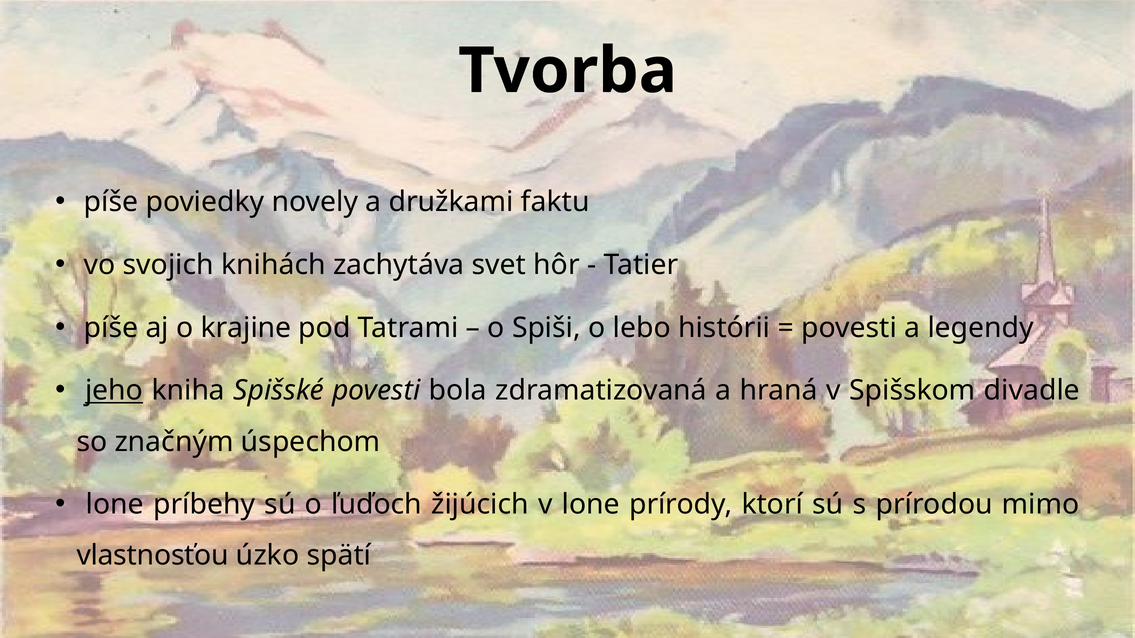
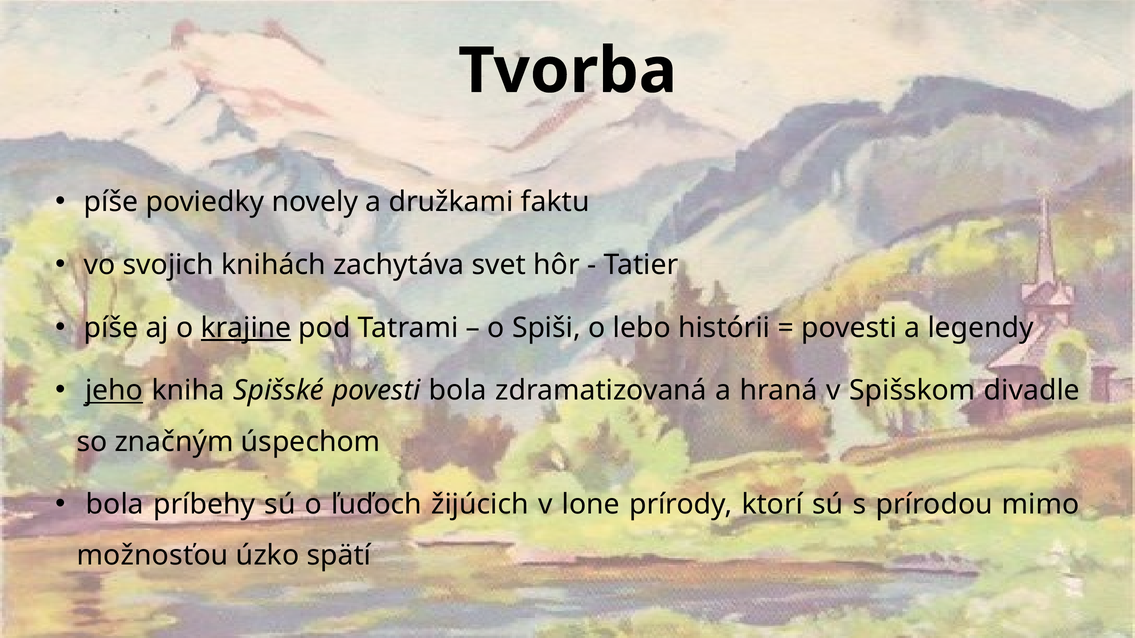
krajine underline: none -> present (246, 328)
lone: lone -> bola (115, 505)
vlastnosťou: vlastnosťou -> možnosťou (153, 556)
